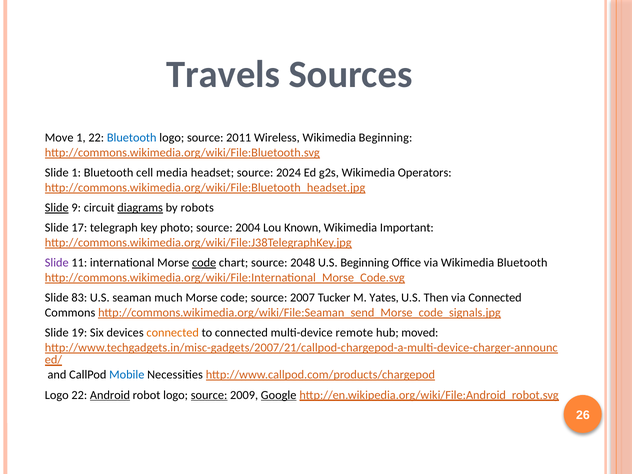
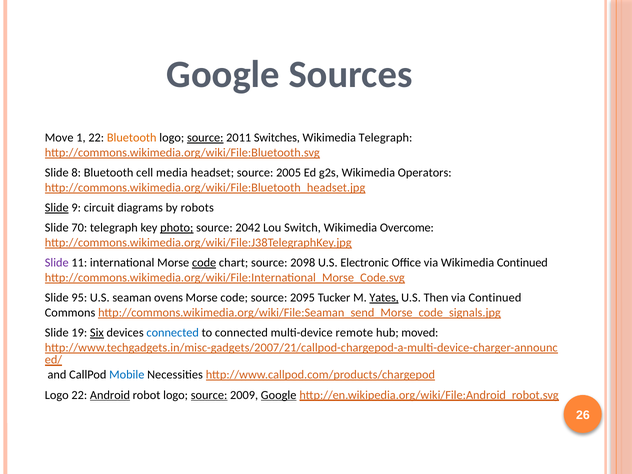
Travels: Travels -> Google (223, 74)
Bluetooth colour: blue -> orange (132, 138)
source underline: none -> present (205, 138)
Wireless: Wireless -> Switches (277, 138)
Wikimedia Beginning: Beginning -> Telegraph (386, 138)
Slide 1: 1 -> 8 (76, 173)
2024: 2024 -> 2005 (289, 173)
diagrams underline: present -> none (140, 208)
17: 17 -> 70 (79, 228)
photo underline: none -> present (177, 228)
2004: 2004 -> 2042 (248, 228)
Known: Known -> Switch (303, 228)
Important: Important -> Overcome (407, 228)
2048: 2048 -> 2098 (303, 263)
U.S Beginning: Beginning -> Electronic (365, 263)
Wikimedia Bluetooth: Bluetooth -> Continued (522, 263)
83: 83 -> 95 (79, 298)
much: much -> ovens (169, 298)
2007: 2007 -> 2095 (302, 298)
Yates underline: none -> present (384, 298)
via Connected: Connected -> Continued (495, 298)
Six underline: none -> present (97, 333)
connected colour: orange -> blue (173, 333)
